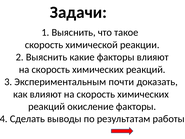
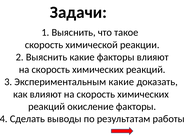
Экспериментальным почти: почти -> какие (121, 82)
